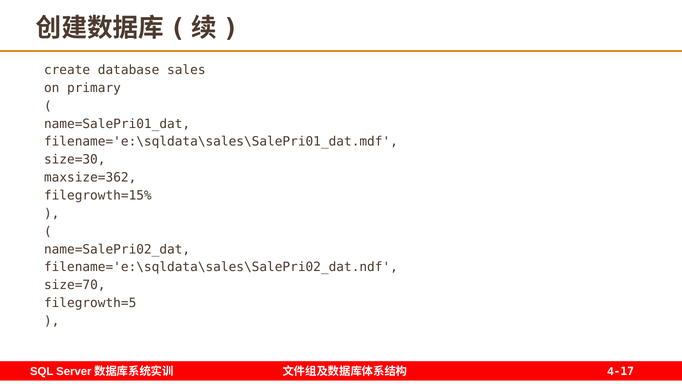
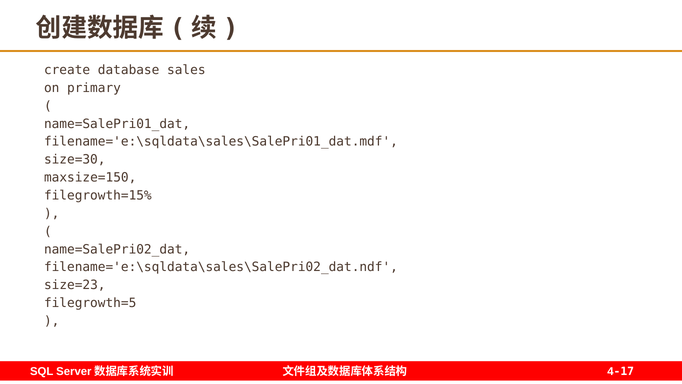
maxsize=362: maxsize=362 -> maxsize=150 (90, 177)
size=70: size=70 -> size=23 (75, 285)
